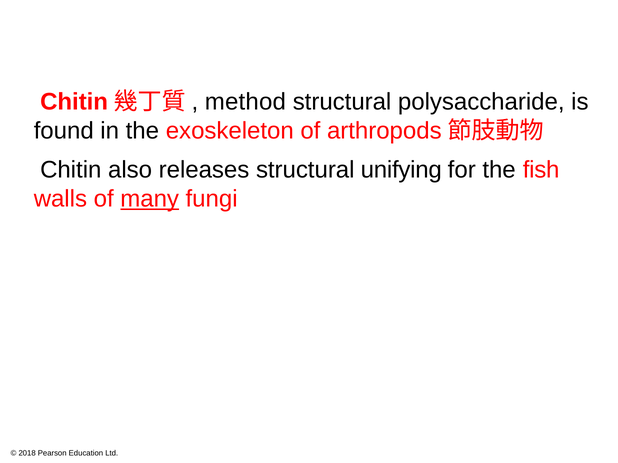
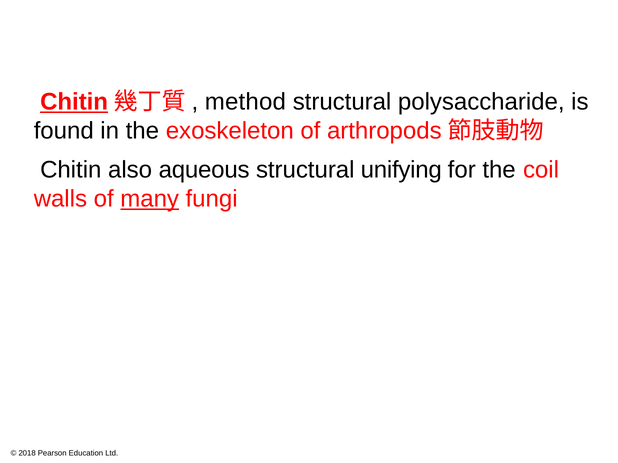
Chitin underline: none -> present (74, 102)
releases: releases -> aqueous (204, 170)
fish: fish -> coil (541, 170)
